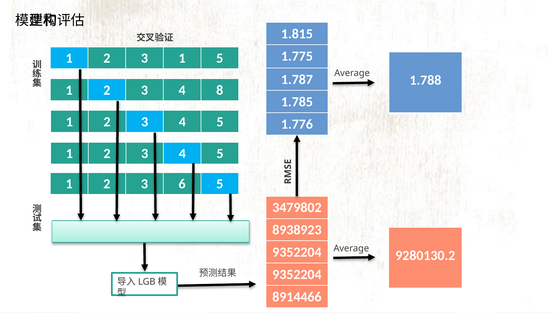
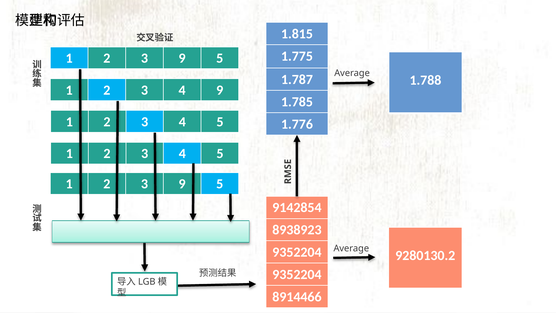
1: 1 -> 9 (182, 58)
4 8: 8 -> 9 (220, 90)
6: 6 -> 9 (182, 184)
3479802: 3479802 -> 9142854 (297, 208)
